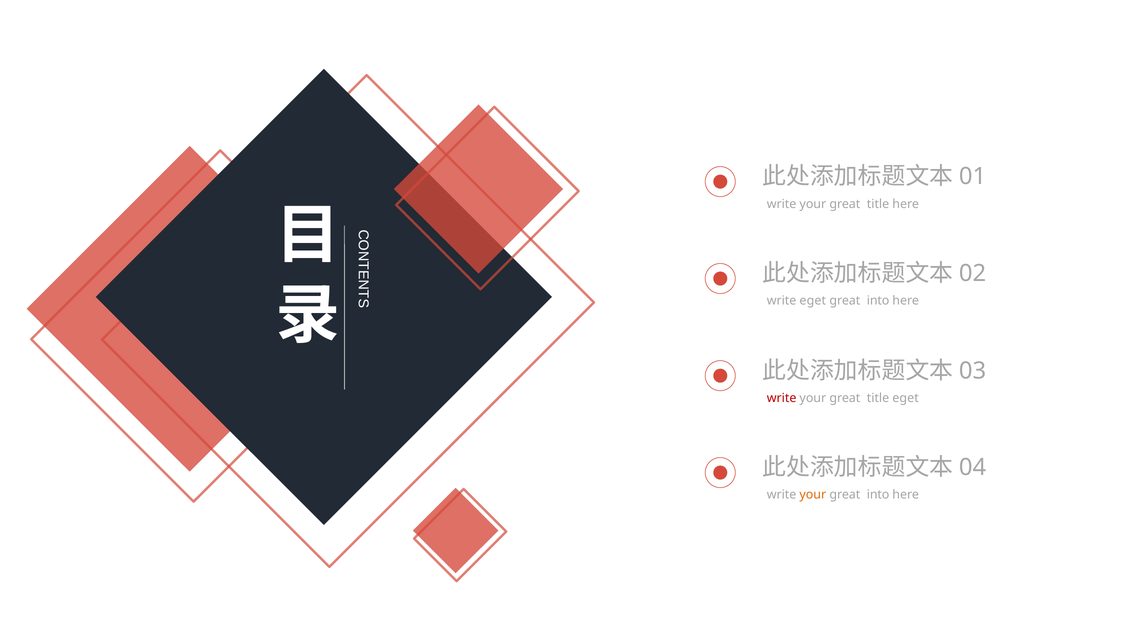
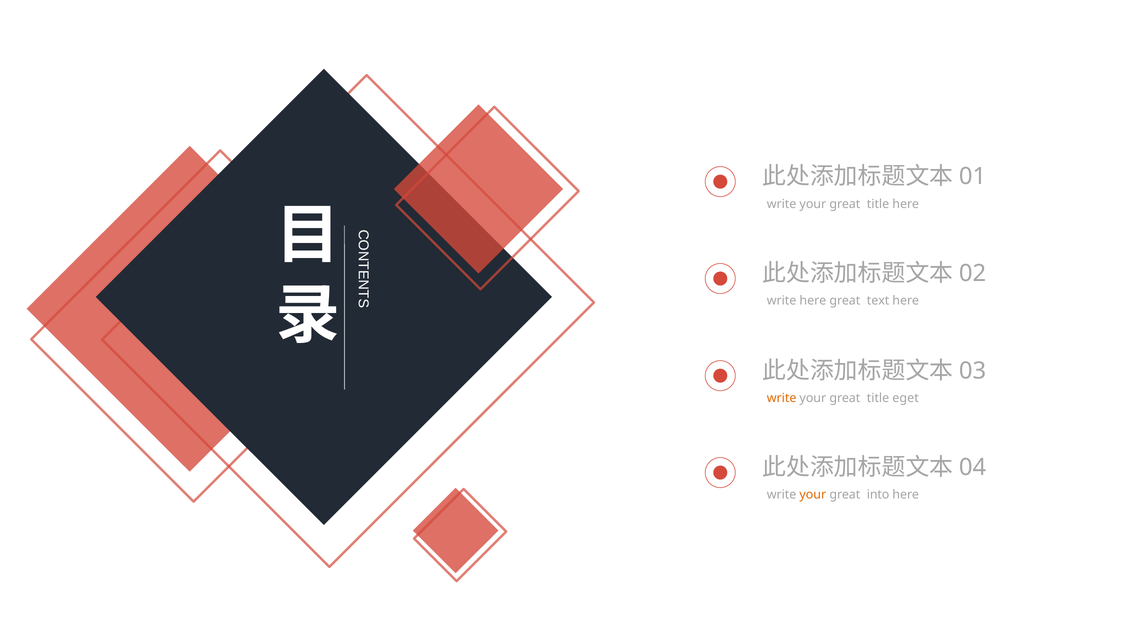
write eget: eget -> here (813, 301)
into: into -> text (878, 301)
write colour: red -> orange (782, 398)
